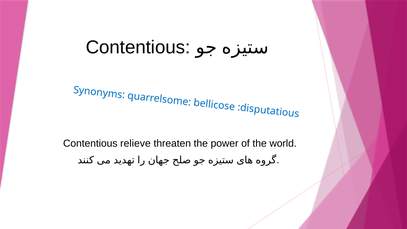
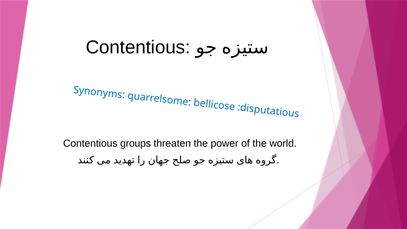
relieve: relieve -> groups (136, 144)
